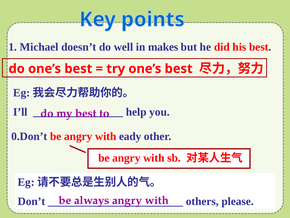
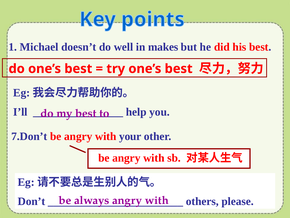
0.Don’t: 0.Don’t -> 7.Don’t (29, 136)
eady: eady -> your (130, 136)
